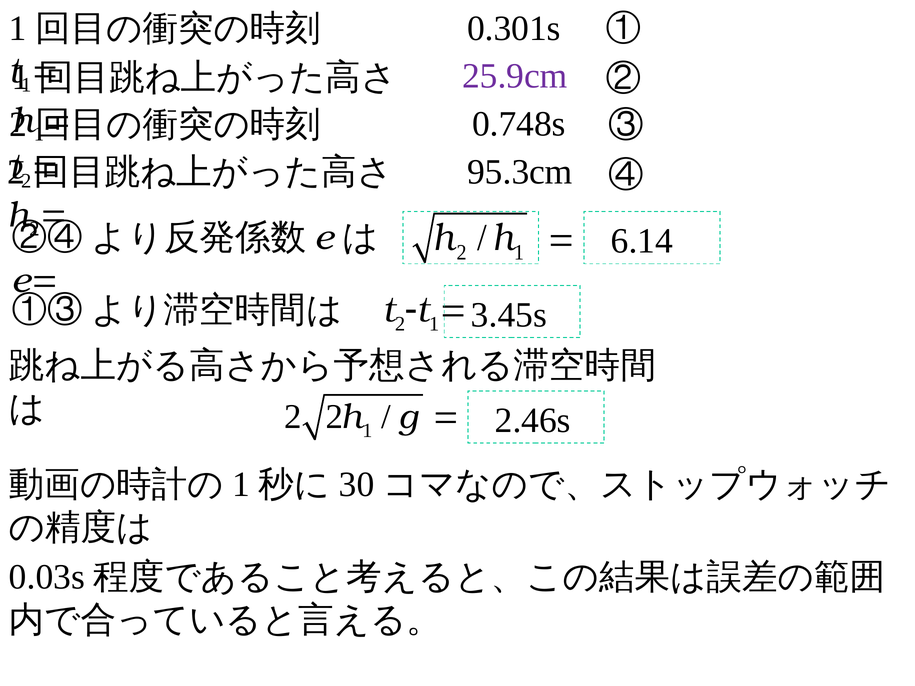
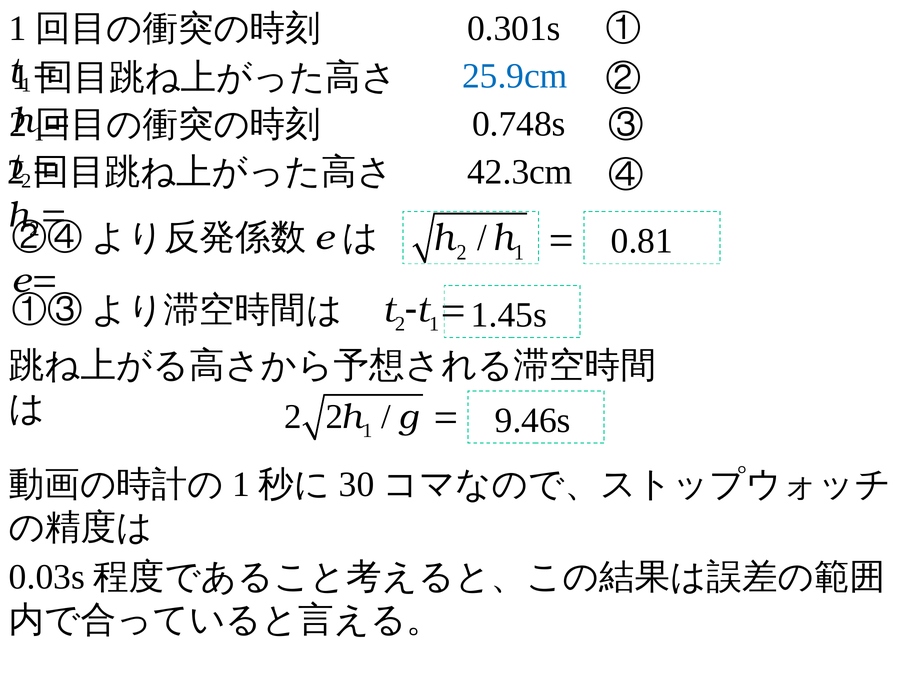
25.9cm colour: purple -> blue (515, 76)
95.3cm: 95.3cm -> 42.3cm (520, 172)
6.14: 6.14 -> 0.81 (642, 241)
3.45s: 3.45s -> 1.45s (509, 315)
2.46s: 2.46s -> 9.46s (533, 421)
